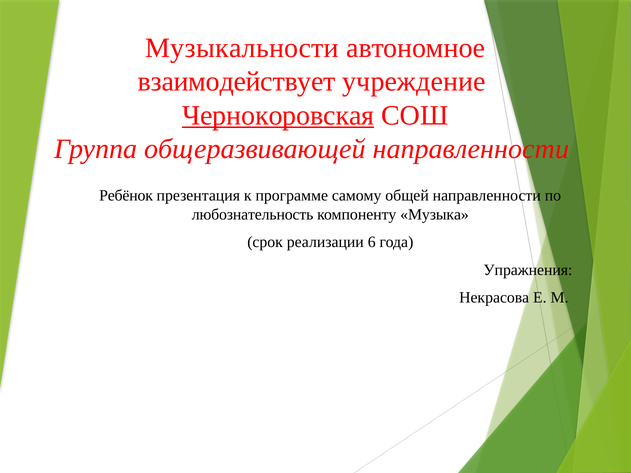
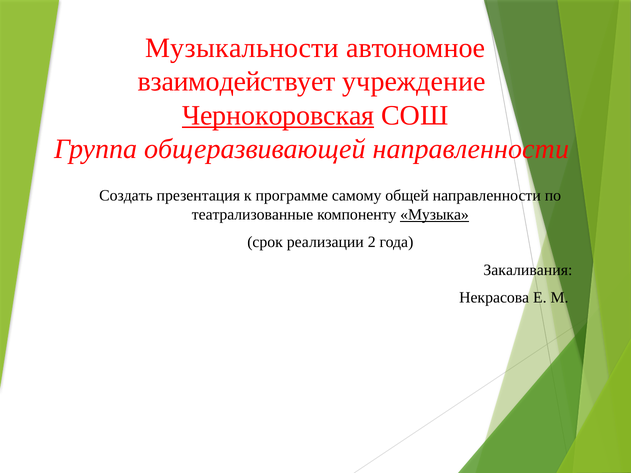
Ребёнок: Ребёнок -> Создать (126, 196)
любознательность: любознательность -> театрализованные (253, 215)
Музыка underline: none -> present (435, 215)
6: 6 -> 2 (372, 242)
Упражнения: Упражнения -> Закаливания (528, 270)
